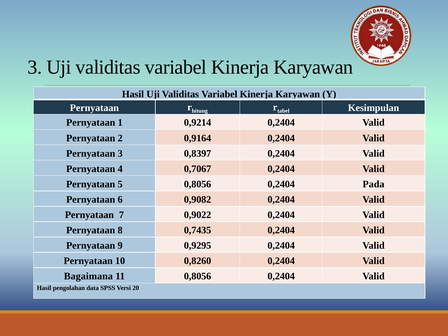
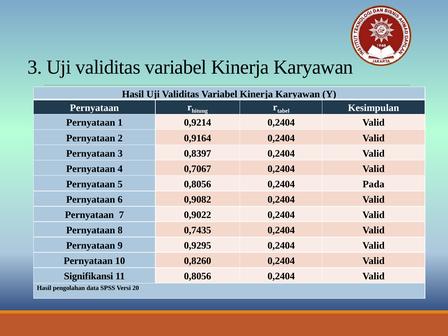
Bagaimana: Bagaimana -> Signifikansi (89, 276)
